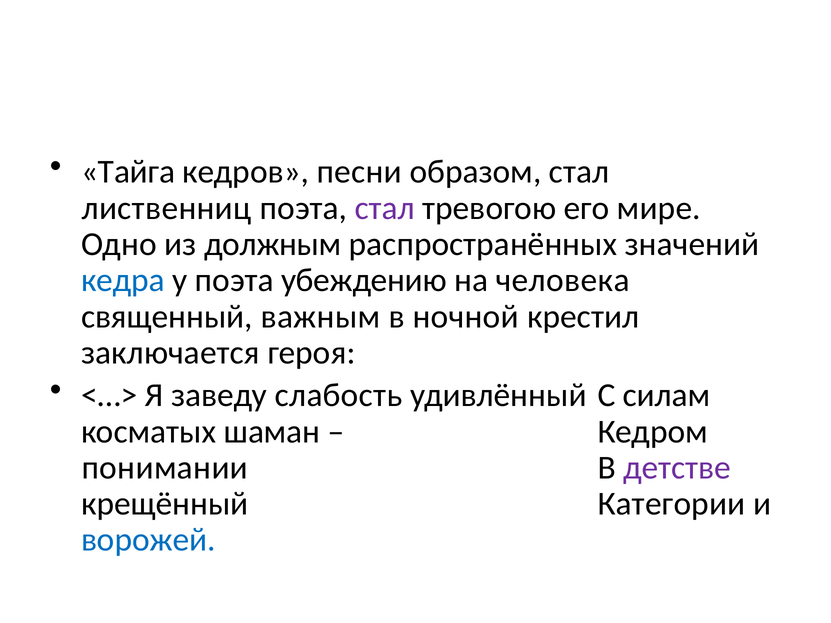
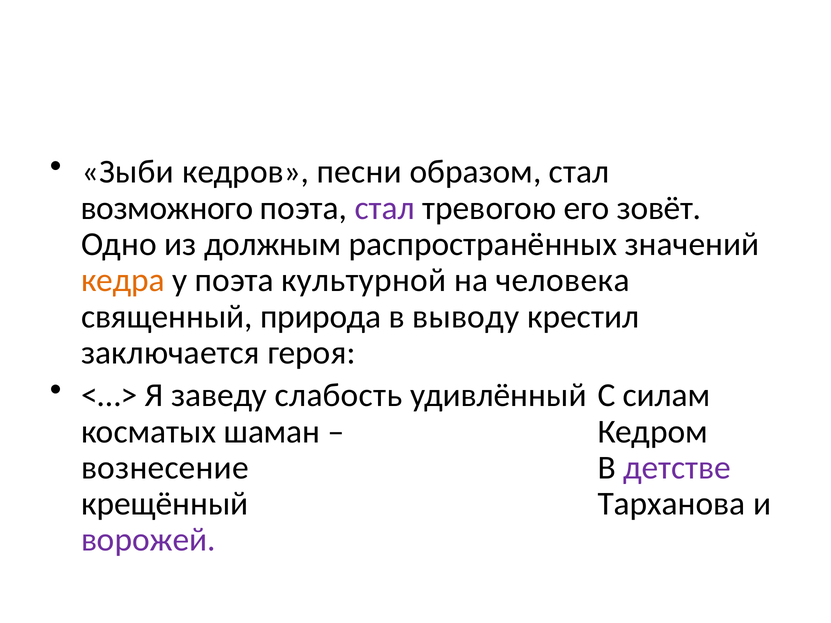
Тайга: Тайга -> Зыби (128, 172)
лиственниц: лиственниц -> возможного (167, 208)
мире: мире -> зовёт (659, 208)
кедра colour: blue -> orange (123, 280)
убеждению: убеждению -> культурной (364, 280)
важным: важным -> природа (321, 317)
ночной: ночной -> выводу (466, 317)
понимании: понимании -> вознесение (165, 468)
Категории: Категории -> Тарханова (671, 504)
ворожей colour: blue -> purple (148, 540)
